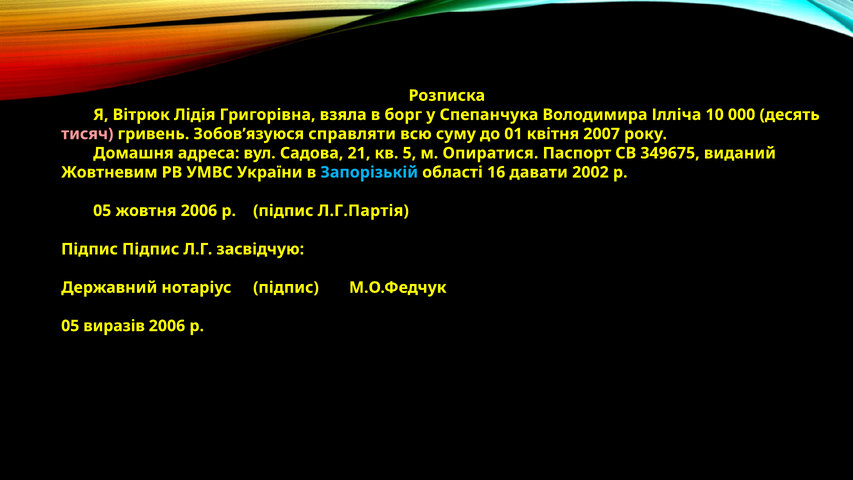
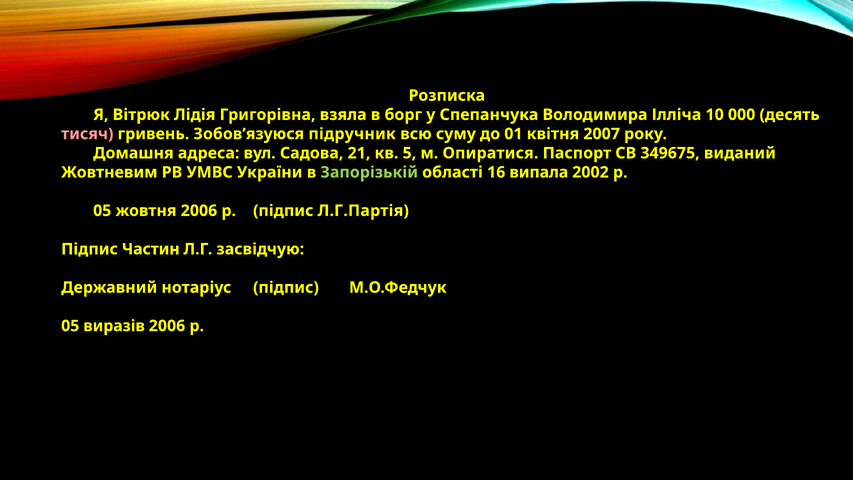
справляти: справляти -> підручник (352, 134)
Запорізькій colour: light blue -> light green (369, 172)
давати: давати -> випала (539, 172)
Підпис Підпис: Підпис -> Частин (151, 249)
